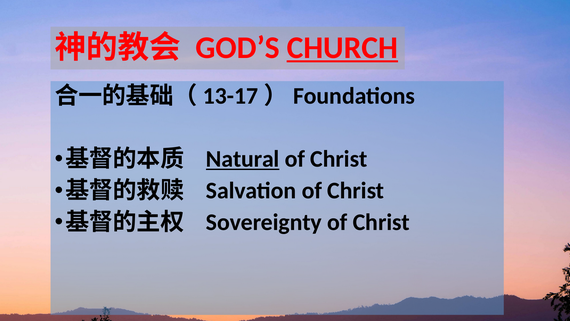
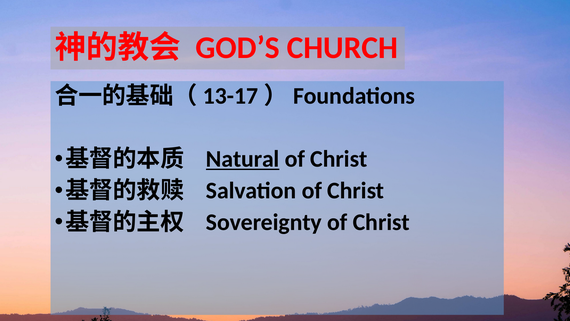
CHURCH underline: present -> none (342, 48)
